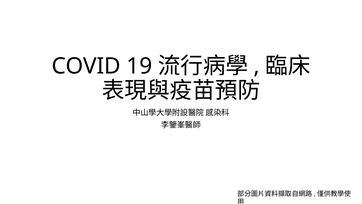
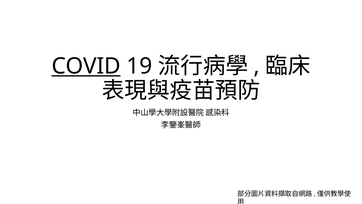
COVID underline: none -> present (86, 66)
